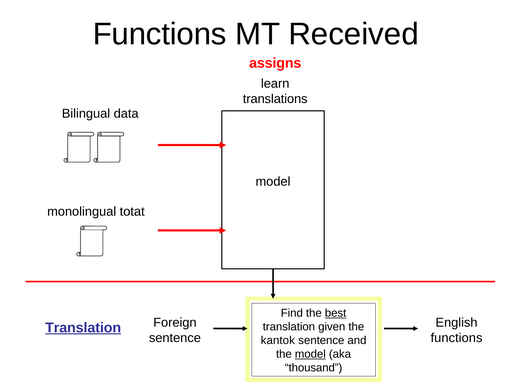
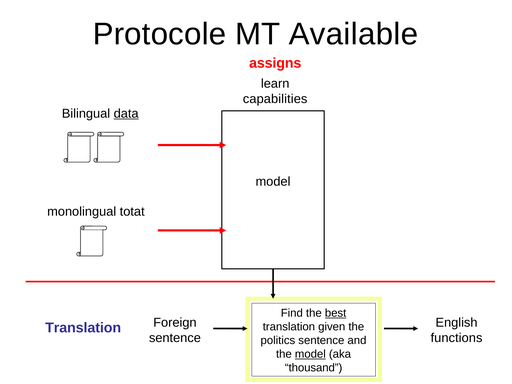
Functions: Functions -> Protocole (159, 34)
Received: Received -> Available (353, 34)
translations: translations -> capabilities (275, 99)
data underline: none -> present (126, 113)
Translation underline: present -> none (83, 328)
kantok: kantok -> politics (278, 340)
